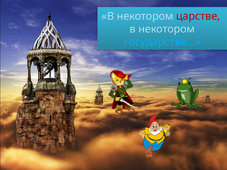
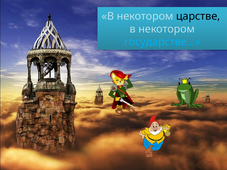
царстве colour: red -> black (198, 16)
